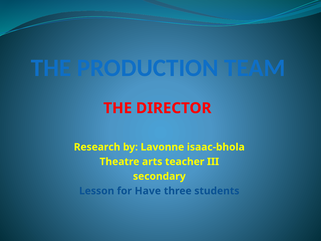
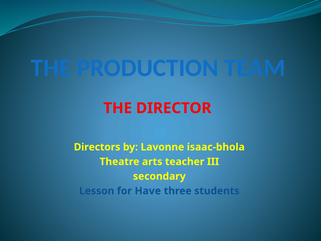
Research: Research -> Directors (97, 147)
